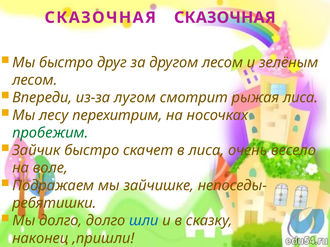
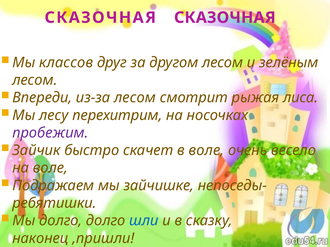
Мы быстро: быстро -> классов (66, 63)
из-за лугом: лугом -> лесом (135, 98)
пробежим colour: green -> purple (50, 133)
в лиса: лиса -> воле (206, 151)
